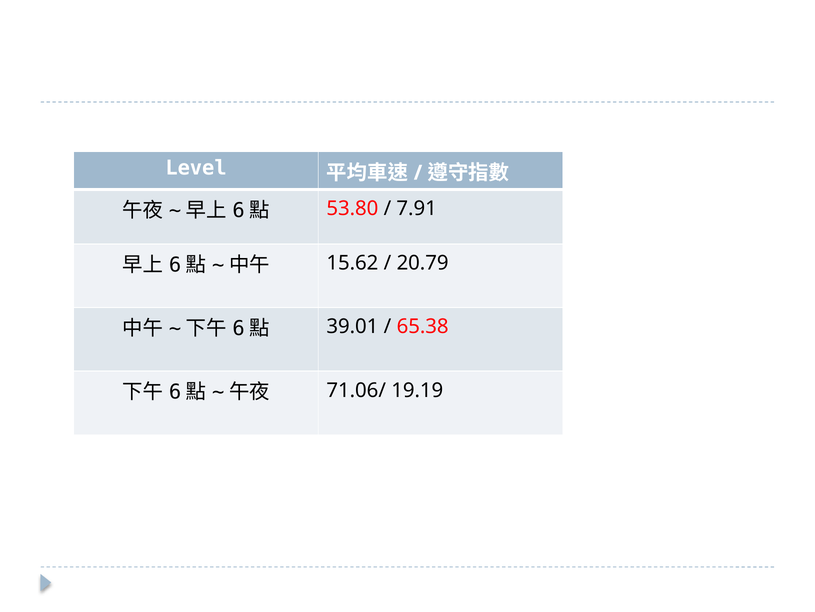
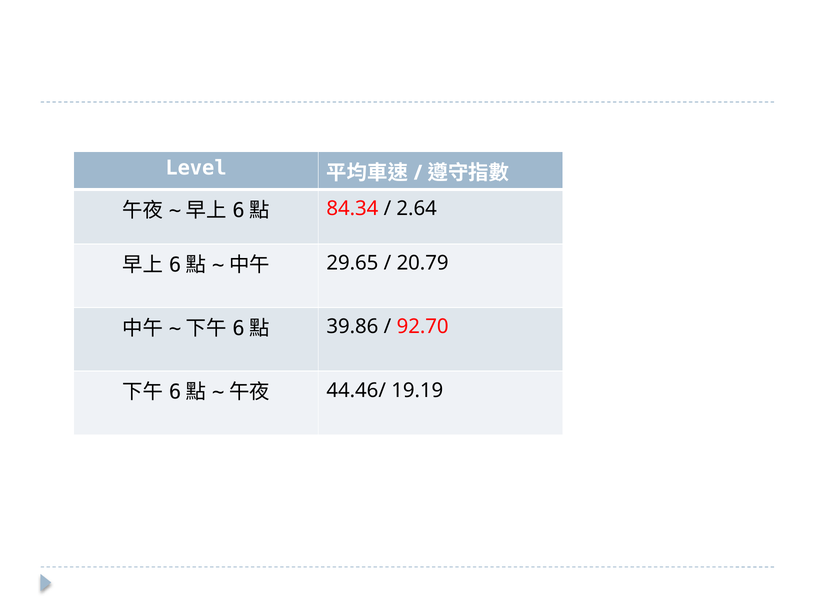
53.80: 53.80 -> 84.34 (352, 208)
7.91: 7.91 -> 2.64 (417, 208)
15.62: 15.62 -> 29.65 (352, 263)
39.01: 39.01 -> 39.86 (352, 326)
65.38: 65.38 -> 92.70 (423, 326)
71.06/: 71.06/ -> 44.46/ (356, 390)
